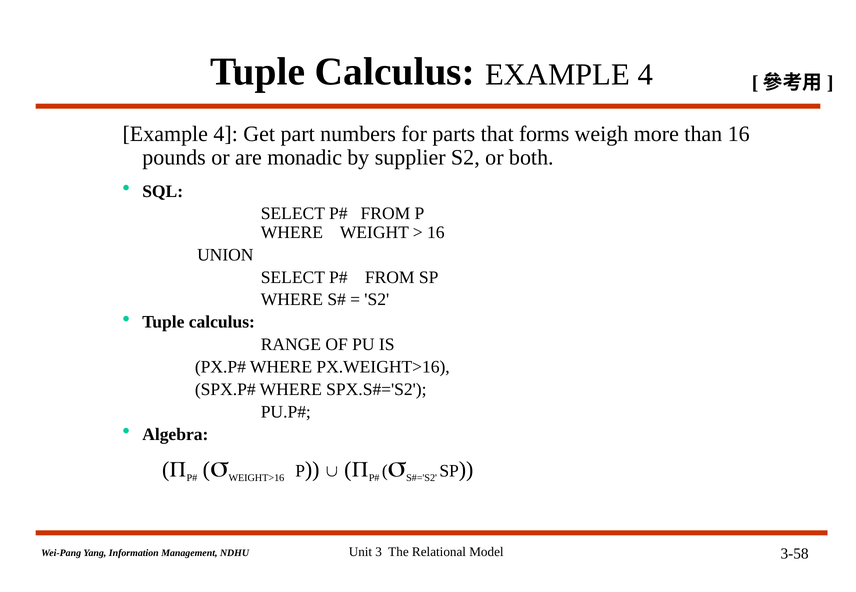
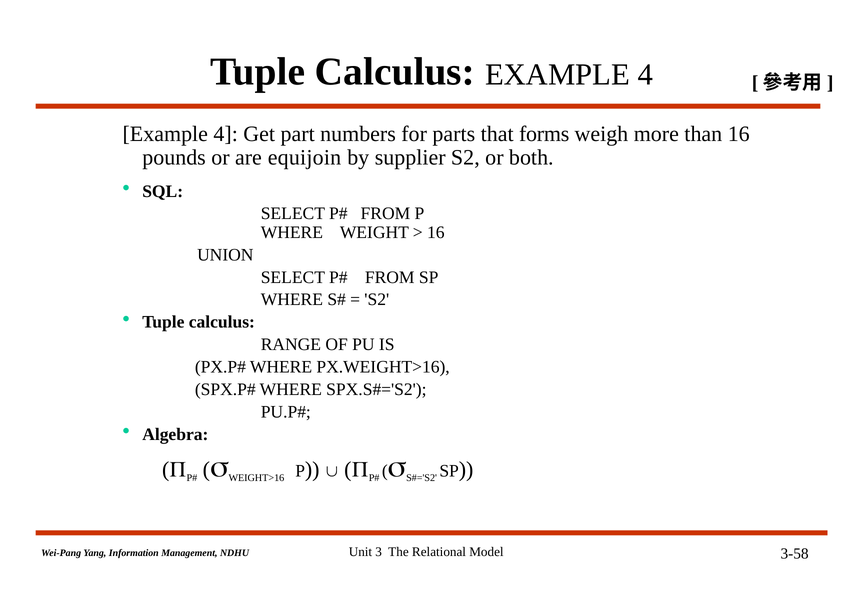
monadic: monadic -> equijoin (304, 158)
